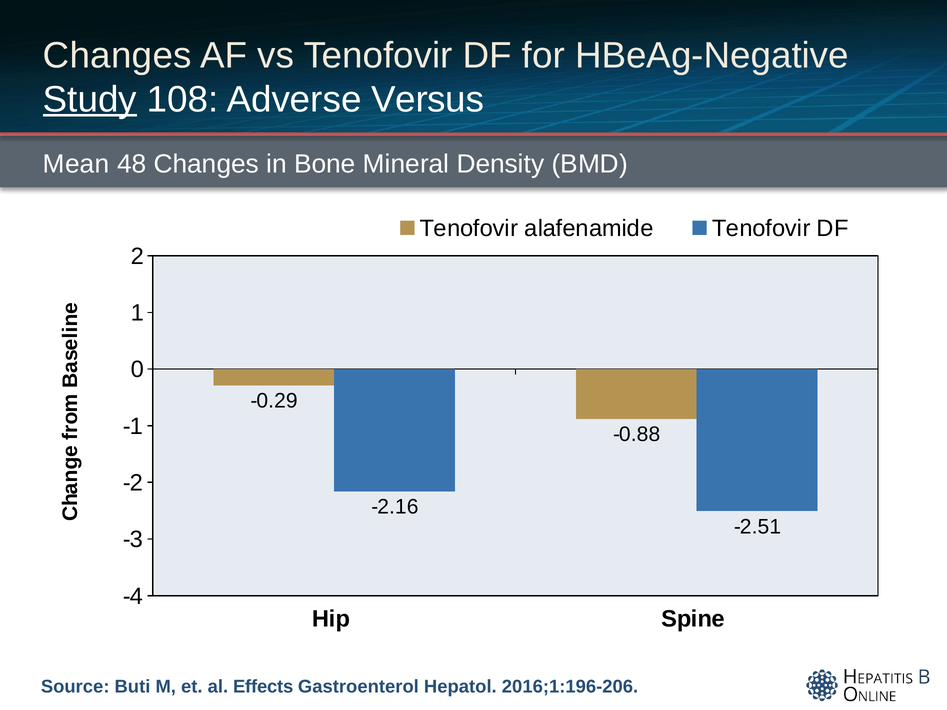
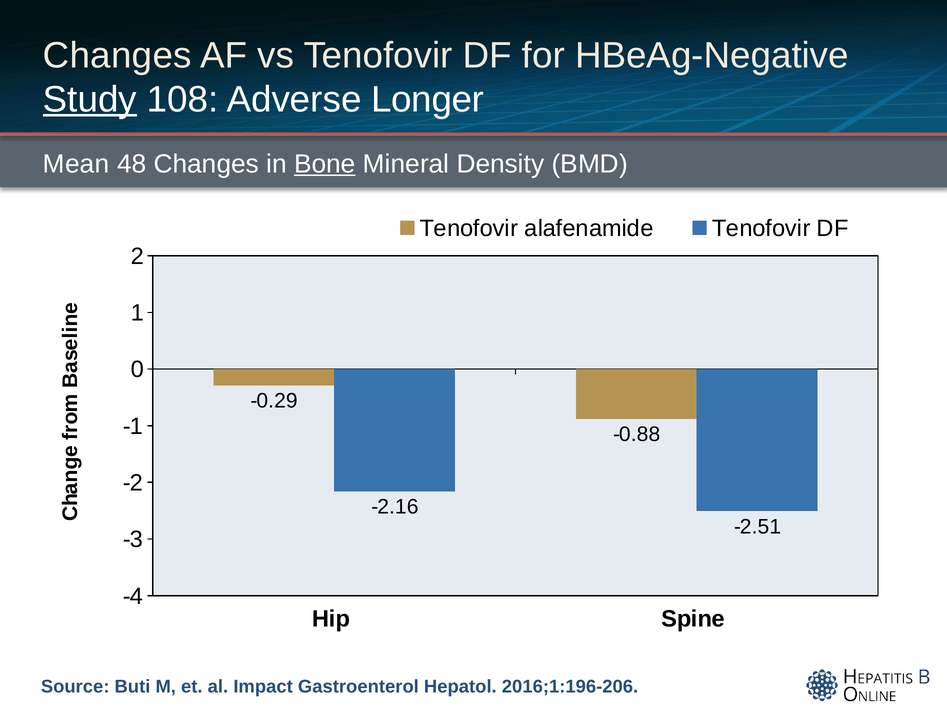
Versus: Versus -> Longer (428, 100)
Bone underline: none -> present (325, 164)
Effects: Effects -> Impact (263, 687)
